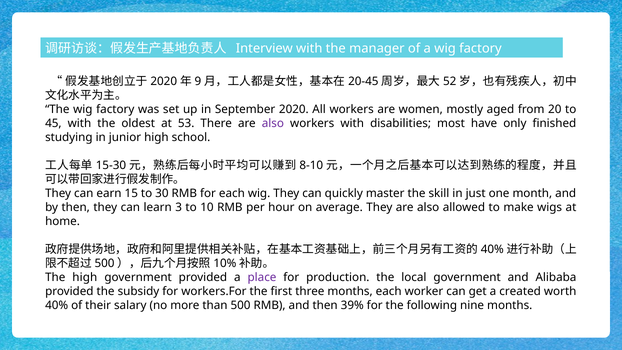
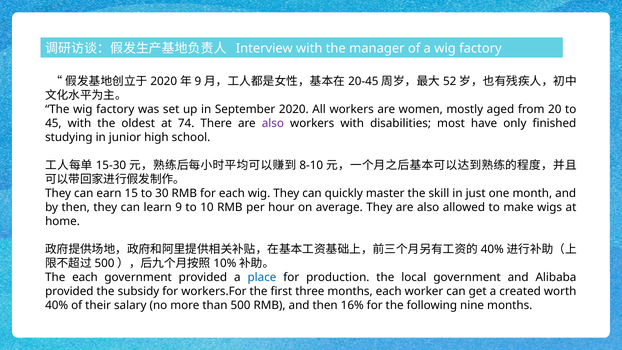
53: 53 -> 74 (186, 124)
3: 3 -> 9 (179, 207)
The high: high -> each (85, 277)
place colour: purple -> blue (262, 277)
39%: 39% -> 16% (352, 305)
